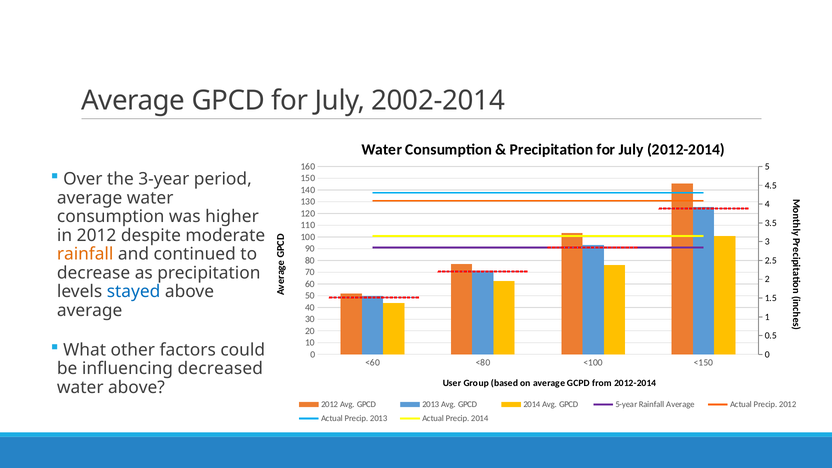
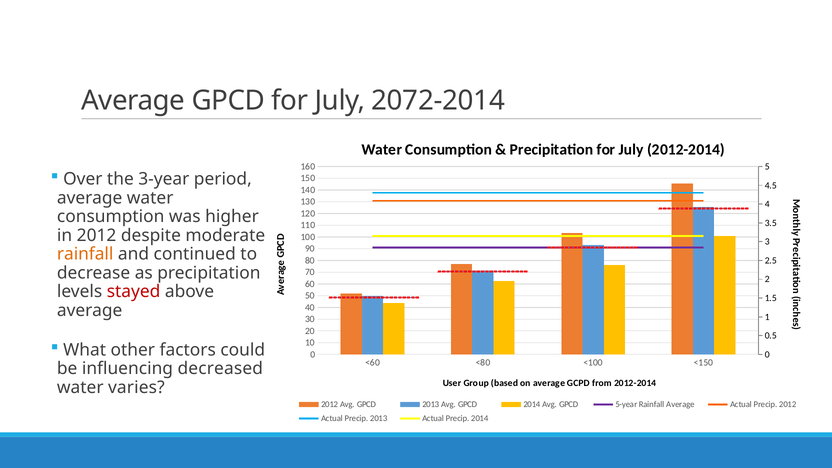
2002-2014: 2002-2014 -> 2072-2014 (438, 101)
stayed colour: blue -> red (134, 292)
water above: above -> varies (136, 387)
